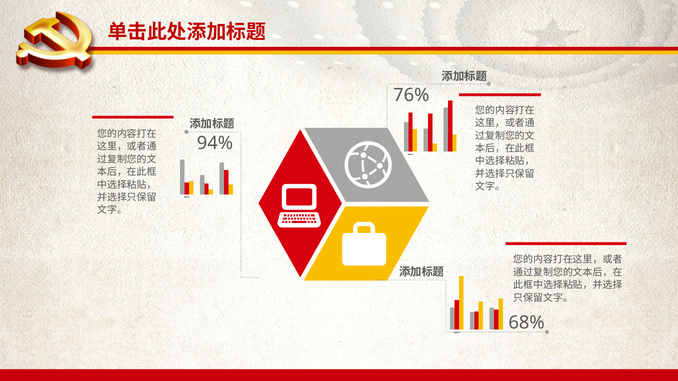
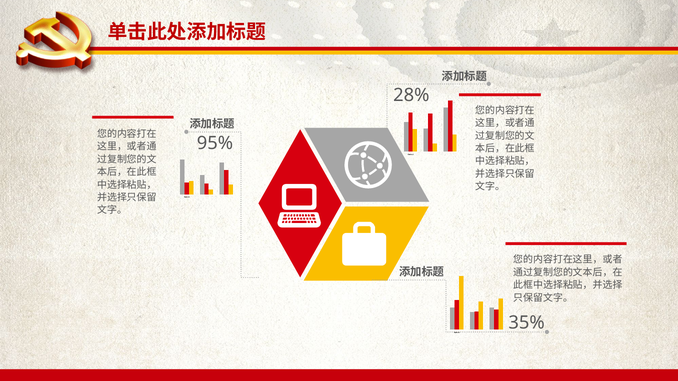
76%: 76% -> 28% (411, 95)
94%: 94% -> 95% (215, 144)
68%: 68% -> 35% (527, 323)
